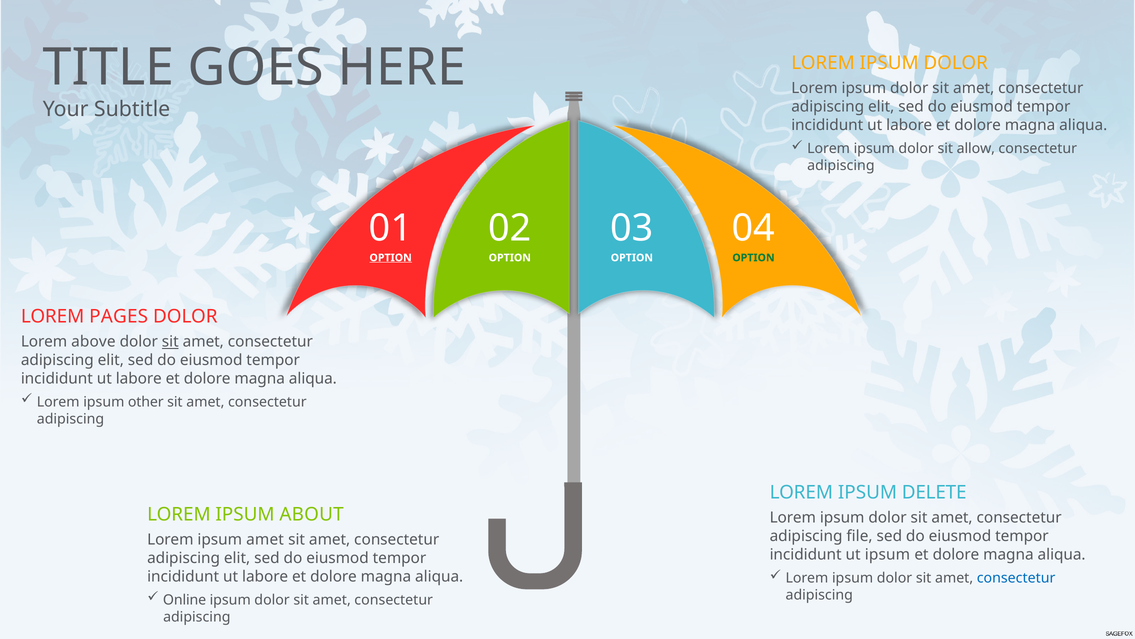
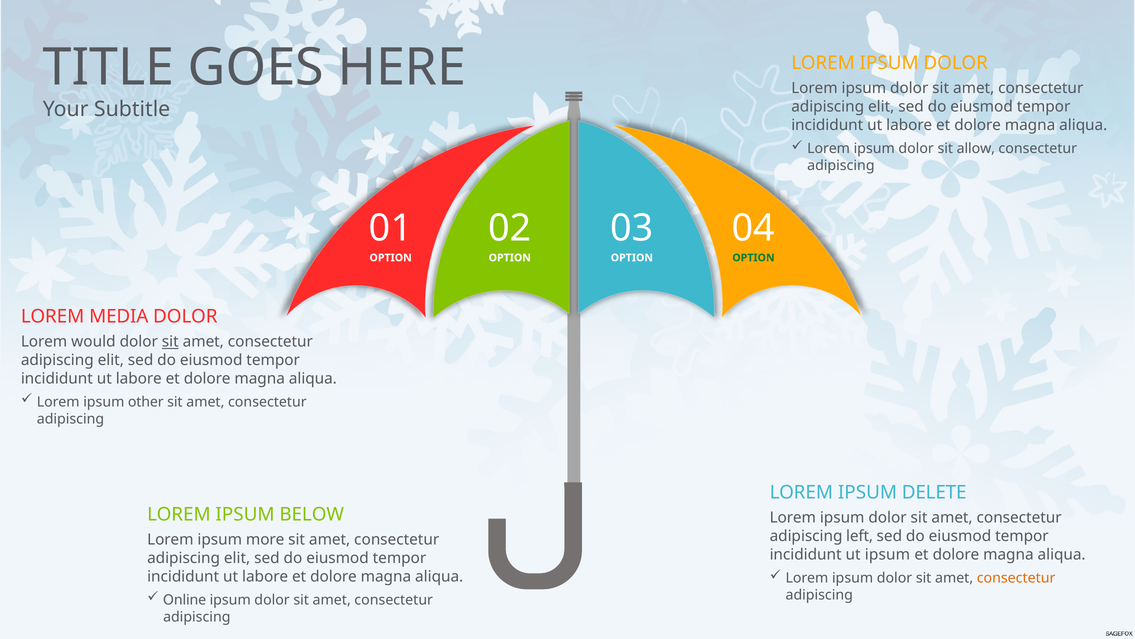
OPTION underline: present -> none (391, 258)
PAGES: PAGES -> MEDIA (119, 316)
above: above -> would (93, 341)
ABOUT: ABOUT -> BELOW (312, 514)
file: file -> left (860, 536)
ipsum amet: amet -> more (265, 539)
consectetur colour: blue -> orange (1016, 578)
